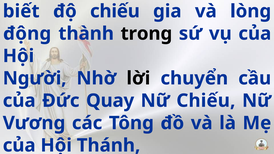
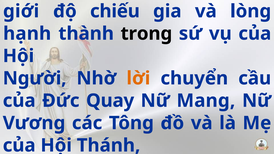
biết: biết -> giới (21, 11)
động: động -> hạnh (27, 34)
lời colour: black -> orange (138, 78)
Nữ Chiếu: Chiếu -> Mang (206, 101)
